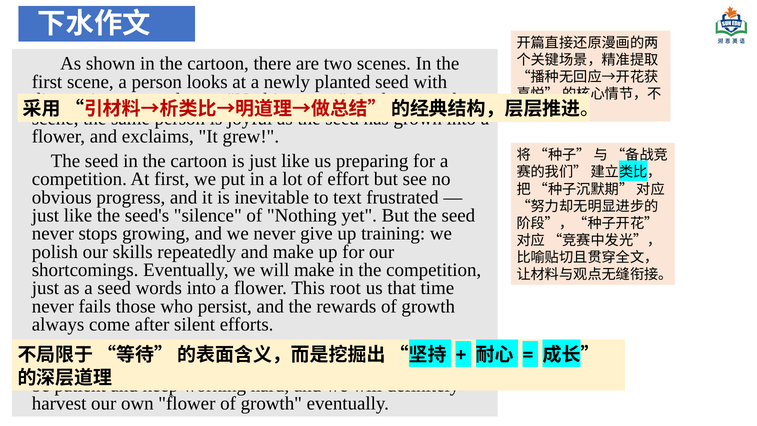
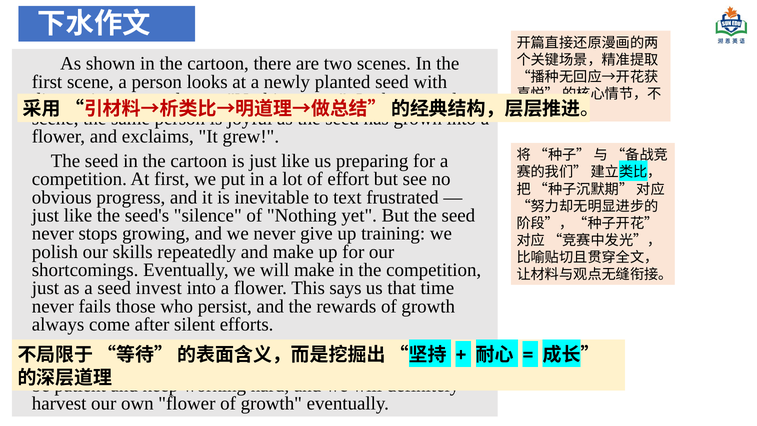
words: words -> invest (159, 288)
This root: root -> says (345, 288)
